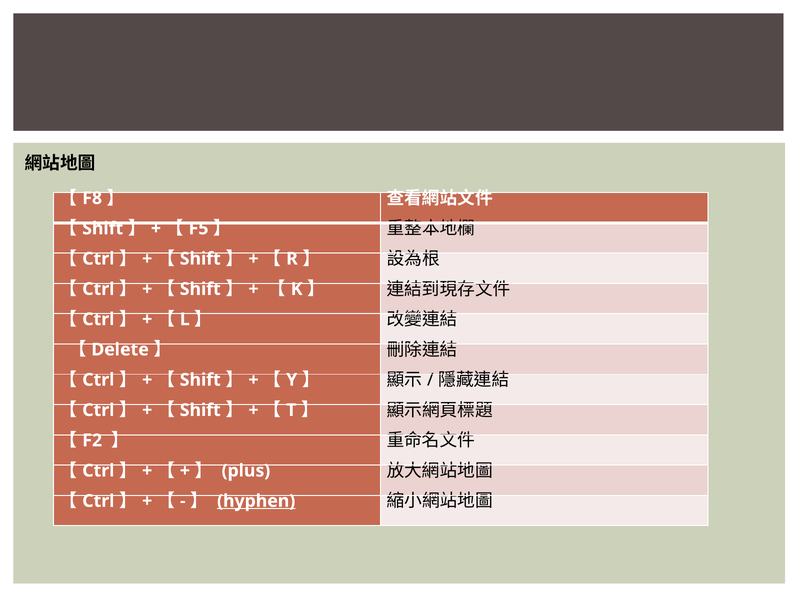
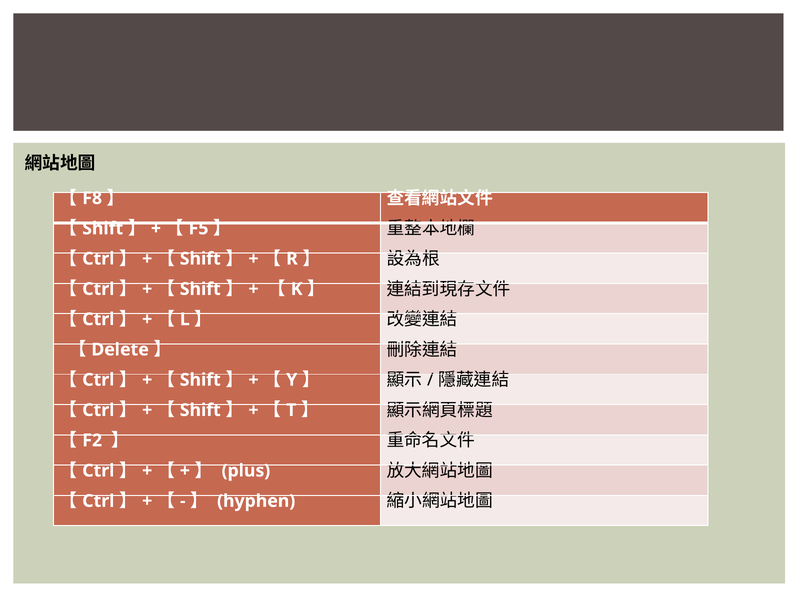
hyphen underline: present -> none (256, 501)
